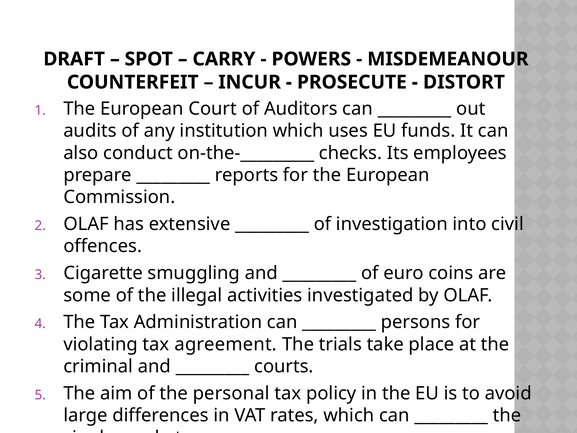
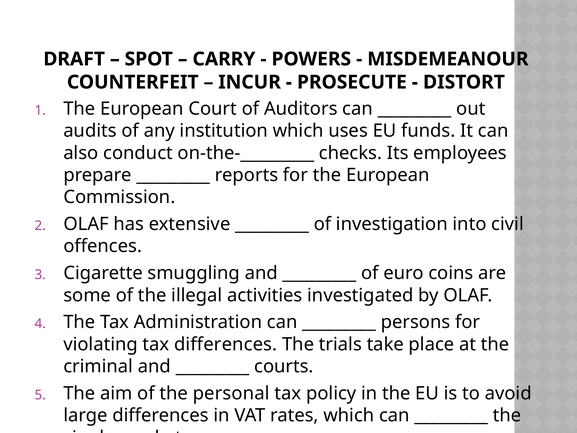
tax agreement: agreement -> differences (226, 344)
